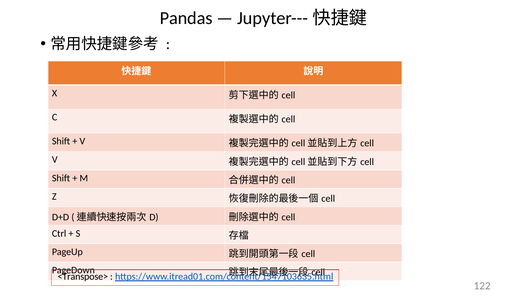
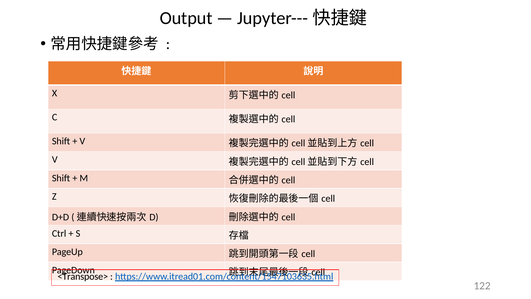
Pandas: Pandas -> Output (186, 18)
